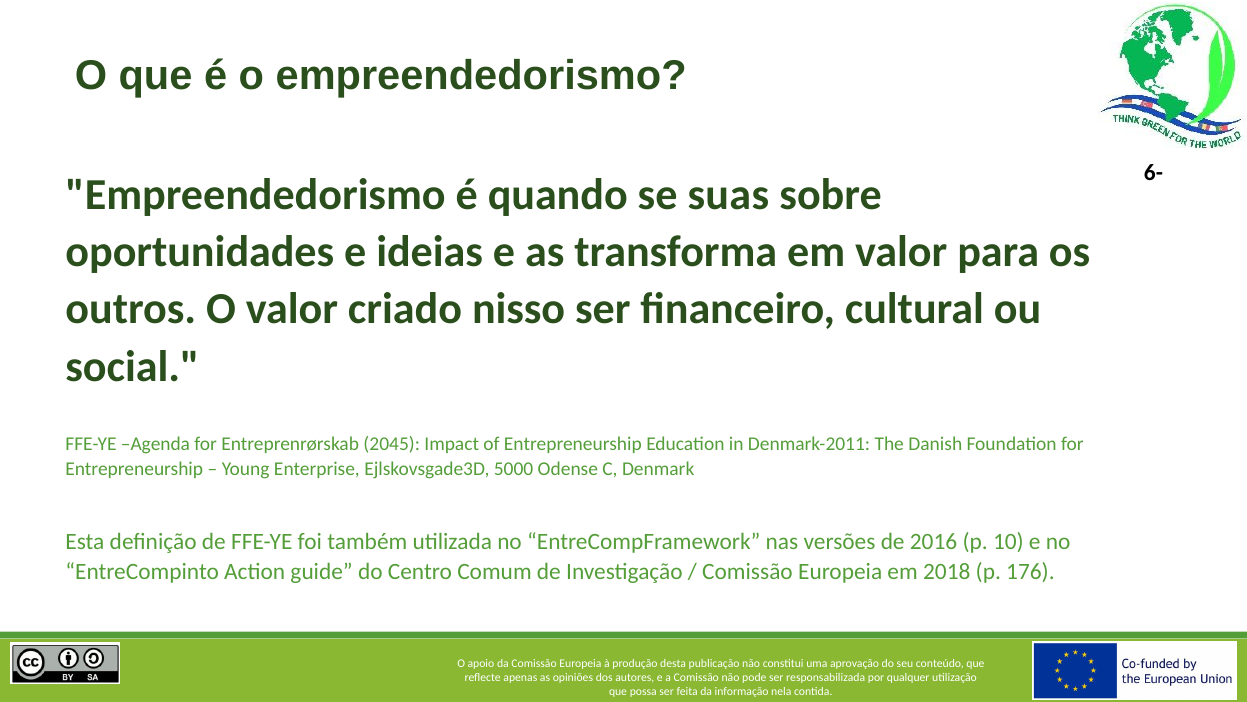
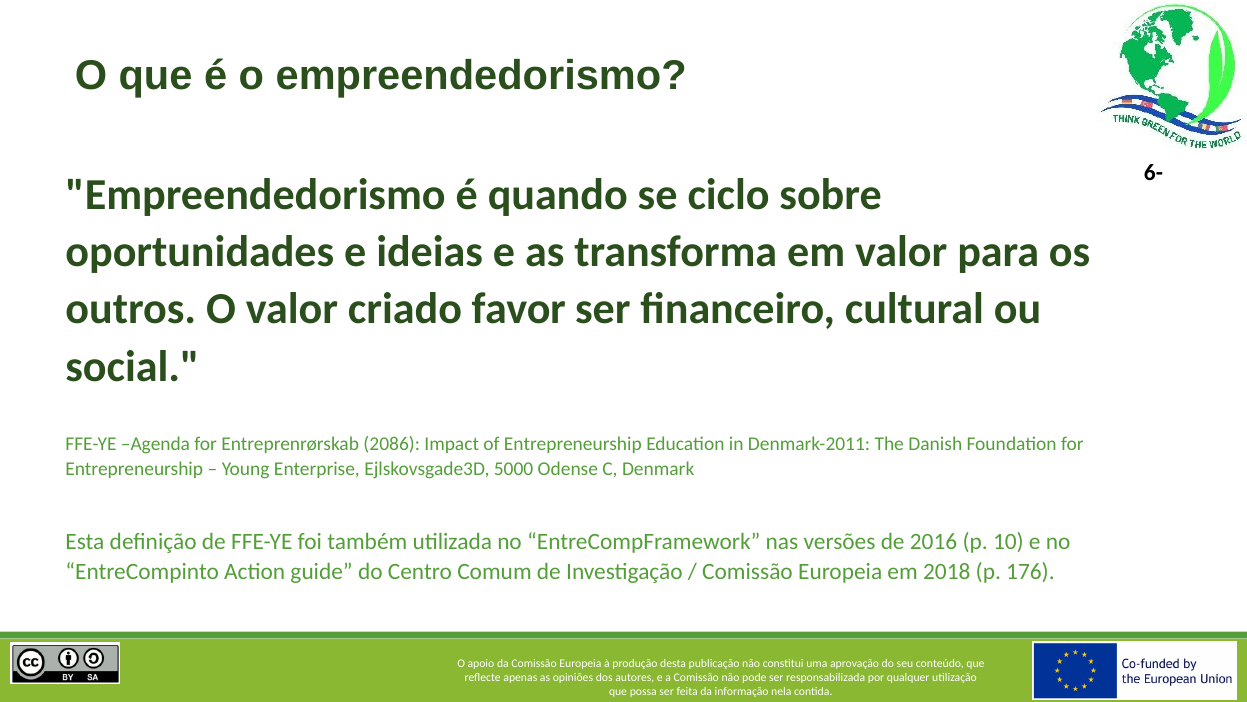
suas: suas -> ciclo (729, 195)
nisso: nisso -> favor (519, 309)
2045: 2045 -> 2086 (392, 443)
